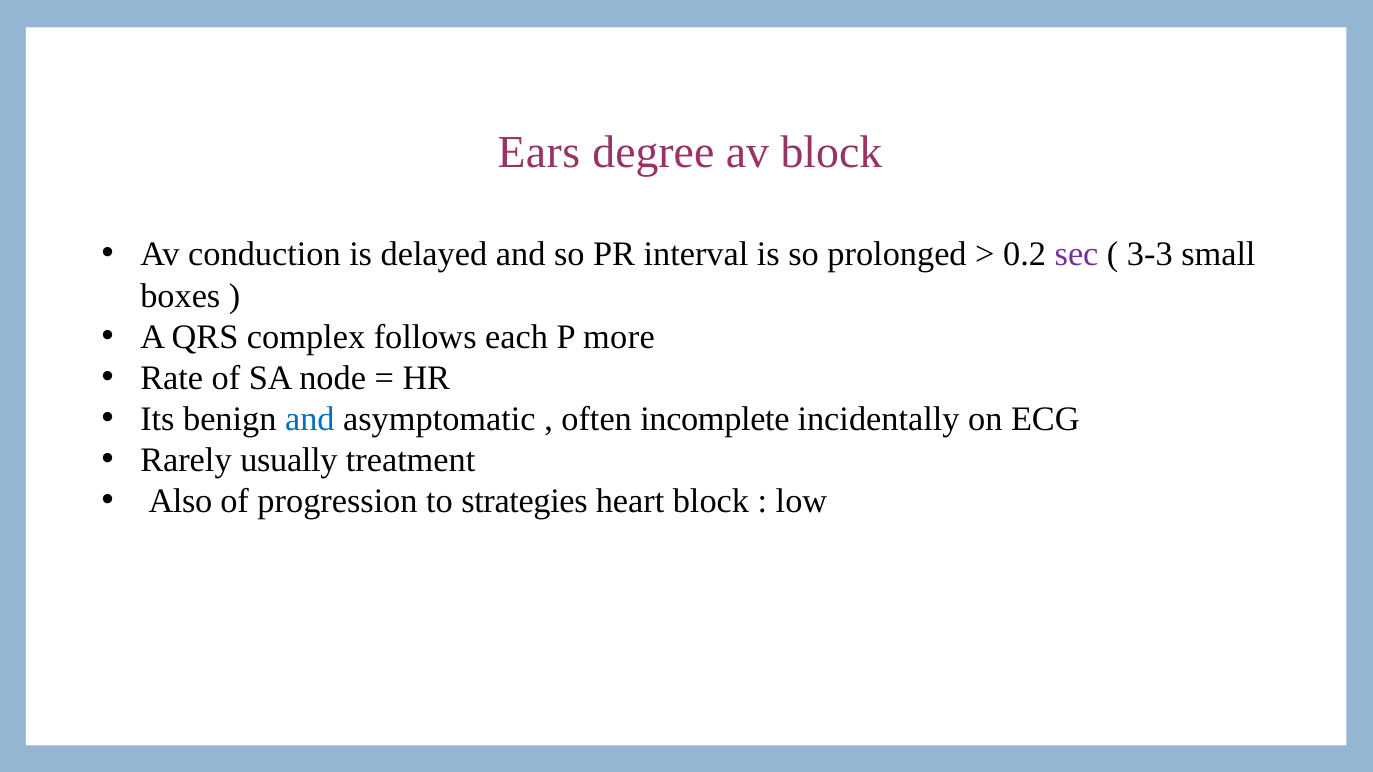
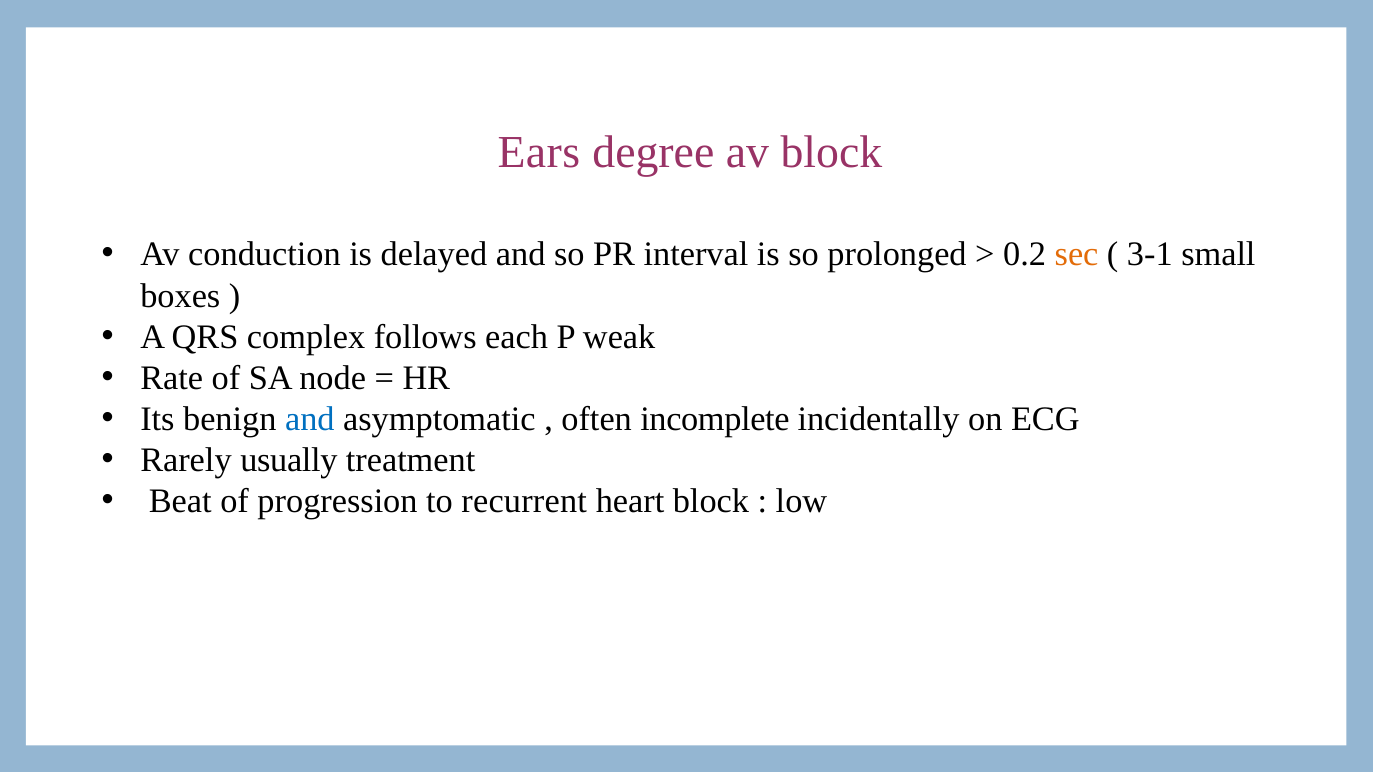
sec colour: purple -> orange (1077, 255)
3-3: 3-3 -> 3-1 (1150, 255)
more: more -> weak (619, 337)
Also: Also -> Beat (180, 502)
strategies: strategies -> recurrent (524, 502)
